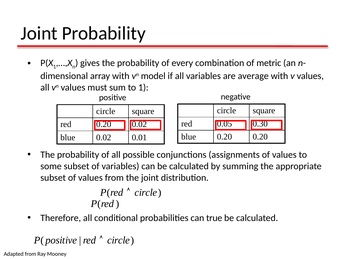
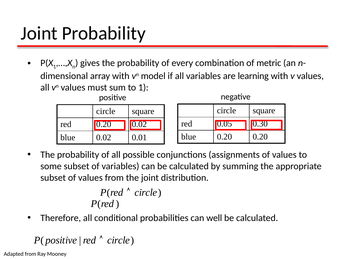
average: average -> learning (253, 76)
true: true -> well (214, 218)
